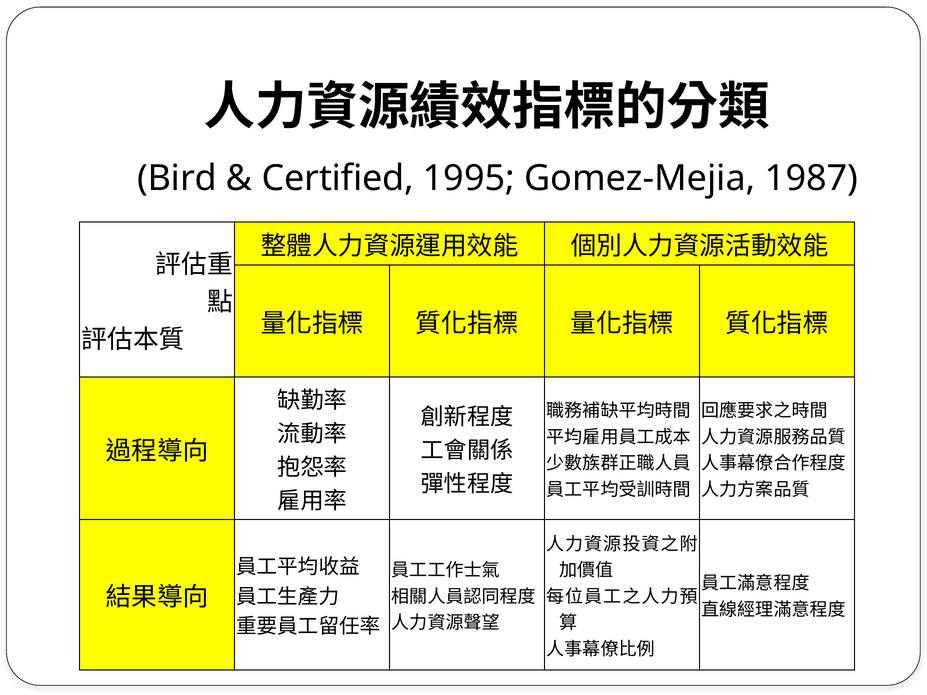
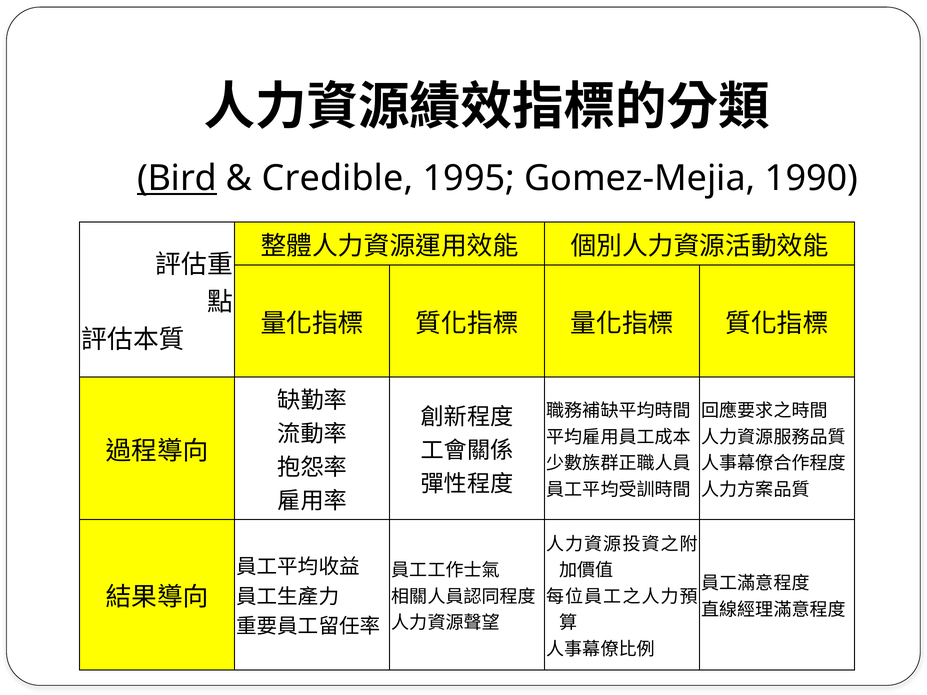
Bird underline: none -> present (177, 178)
Certified: Certified -> Credible (338, 178)
1987: 1987 -> 1990 (812, 178)
